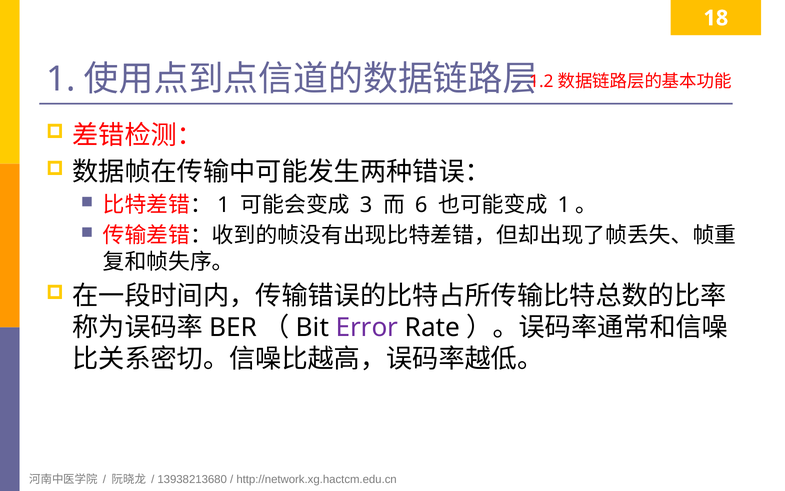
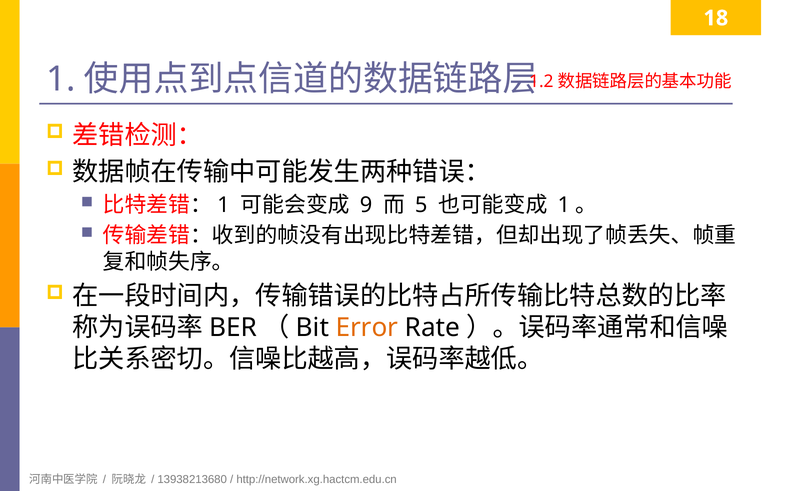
3: 3 -> 9 (366, 205)
6: 6 -> 5 (421, 205)
Error colour: purple -> orange (367, 327)
